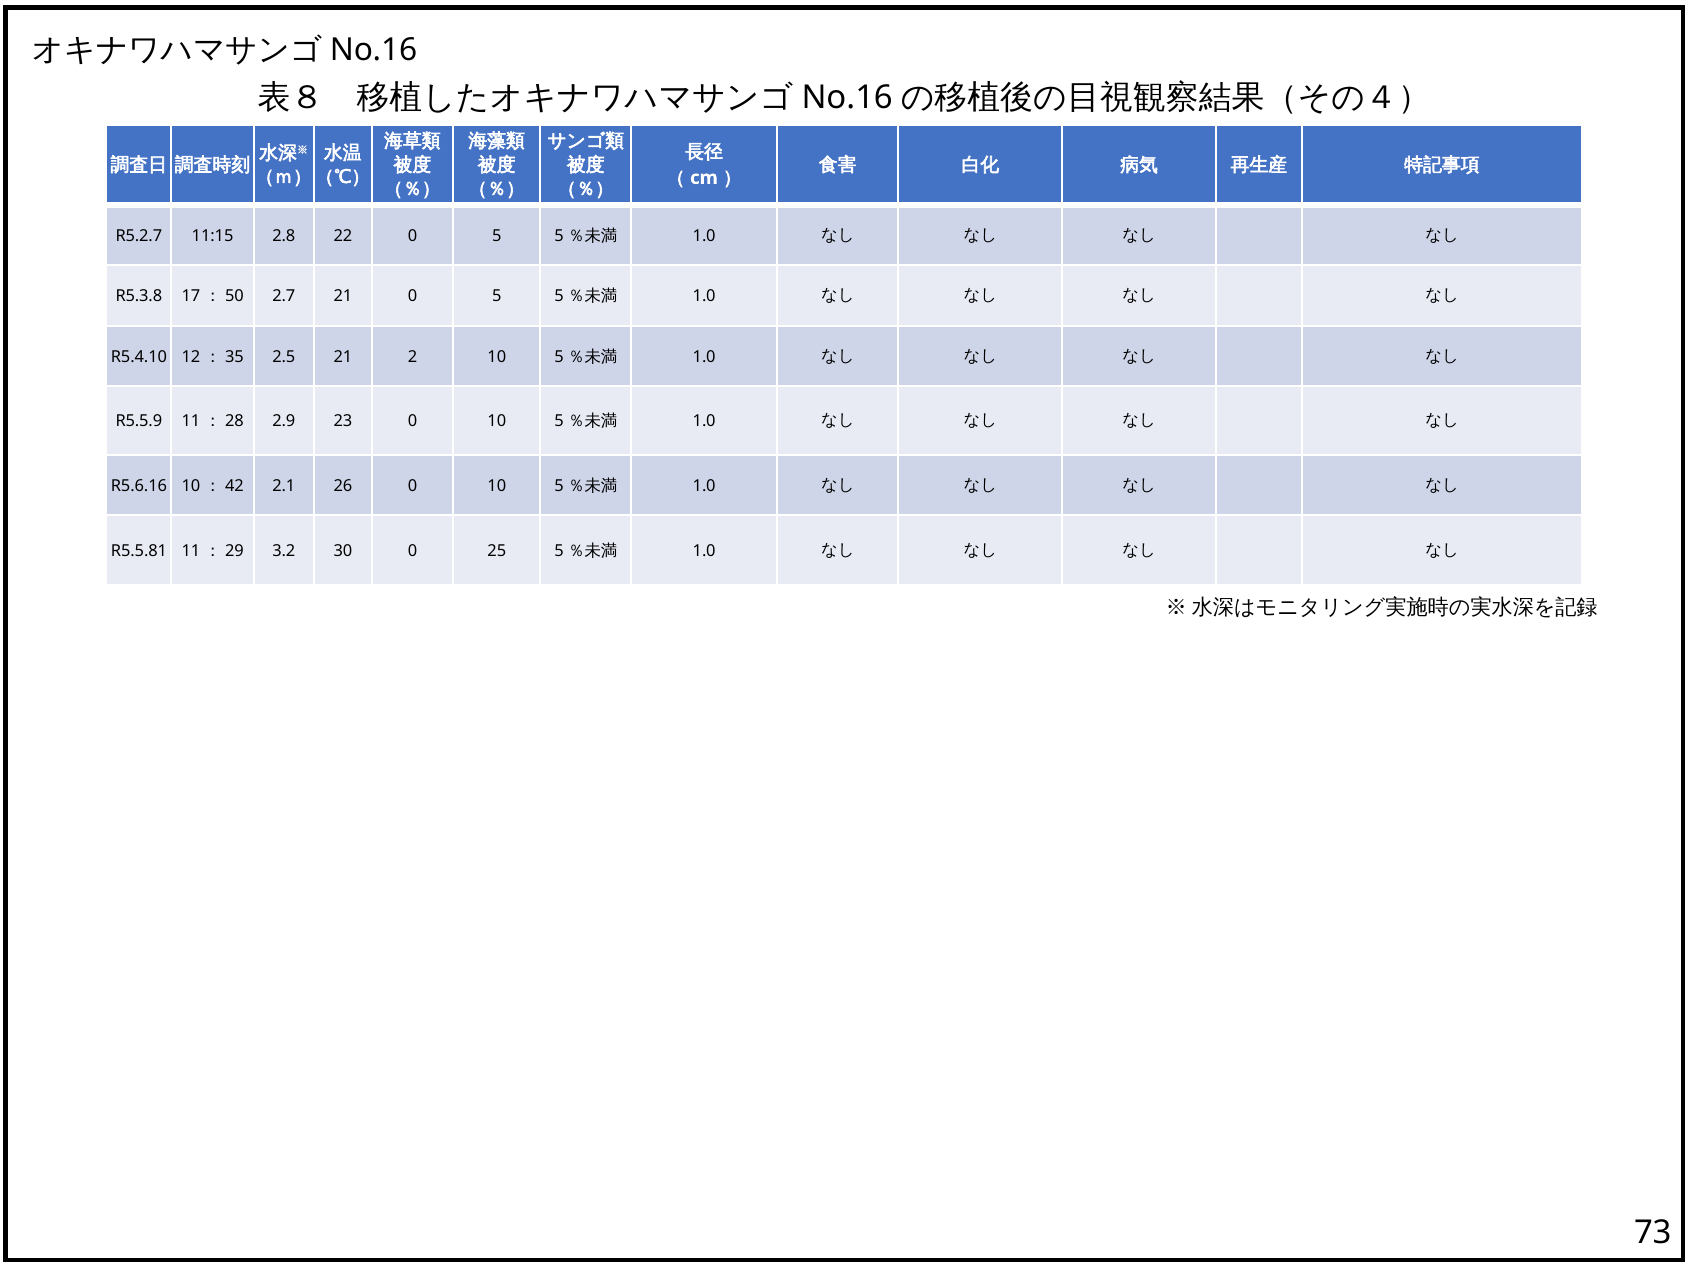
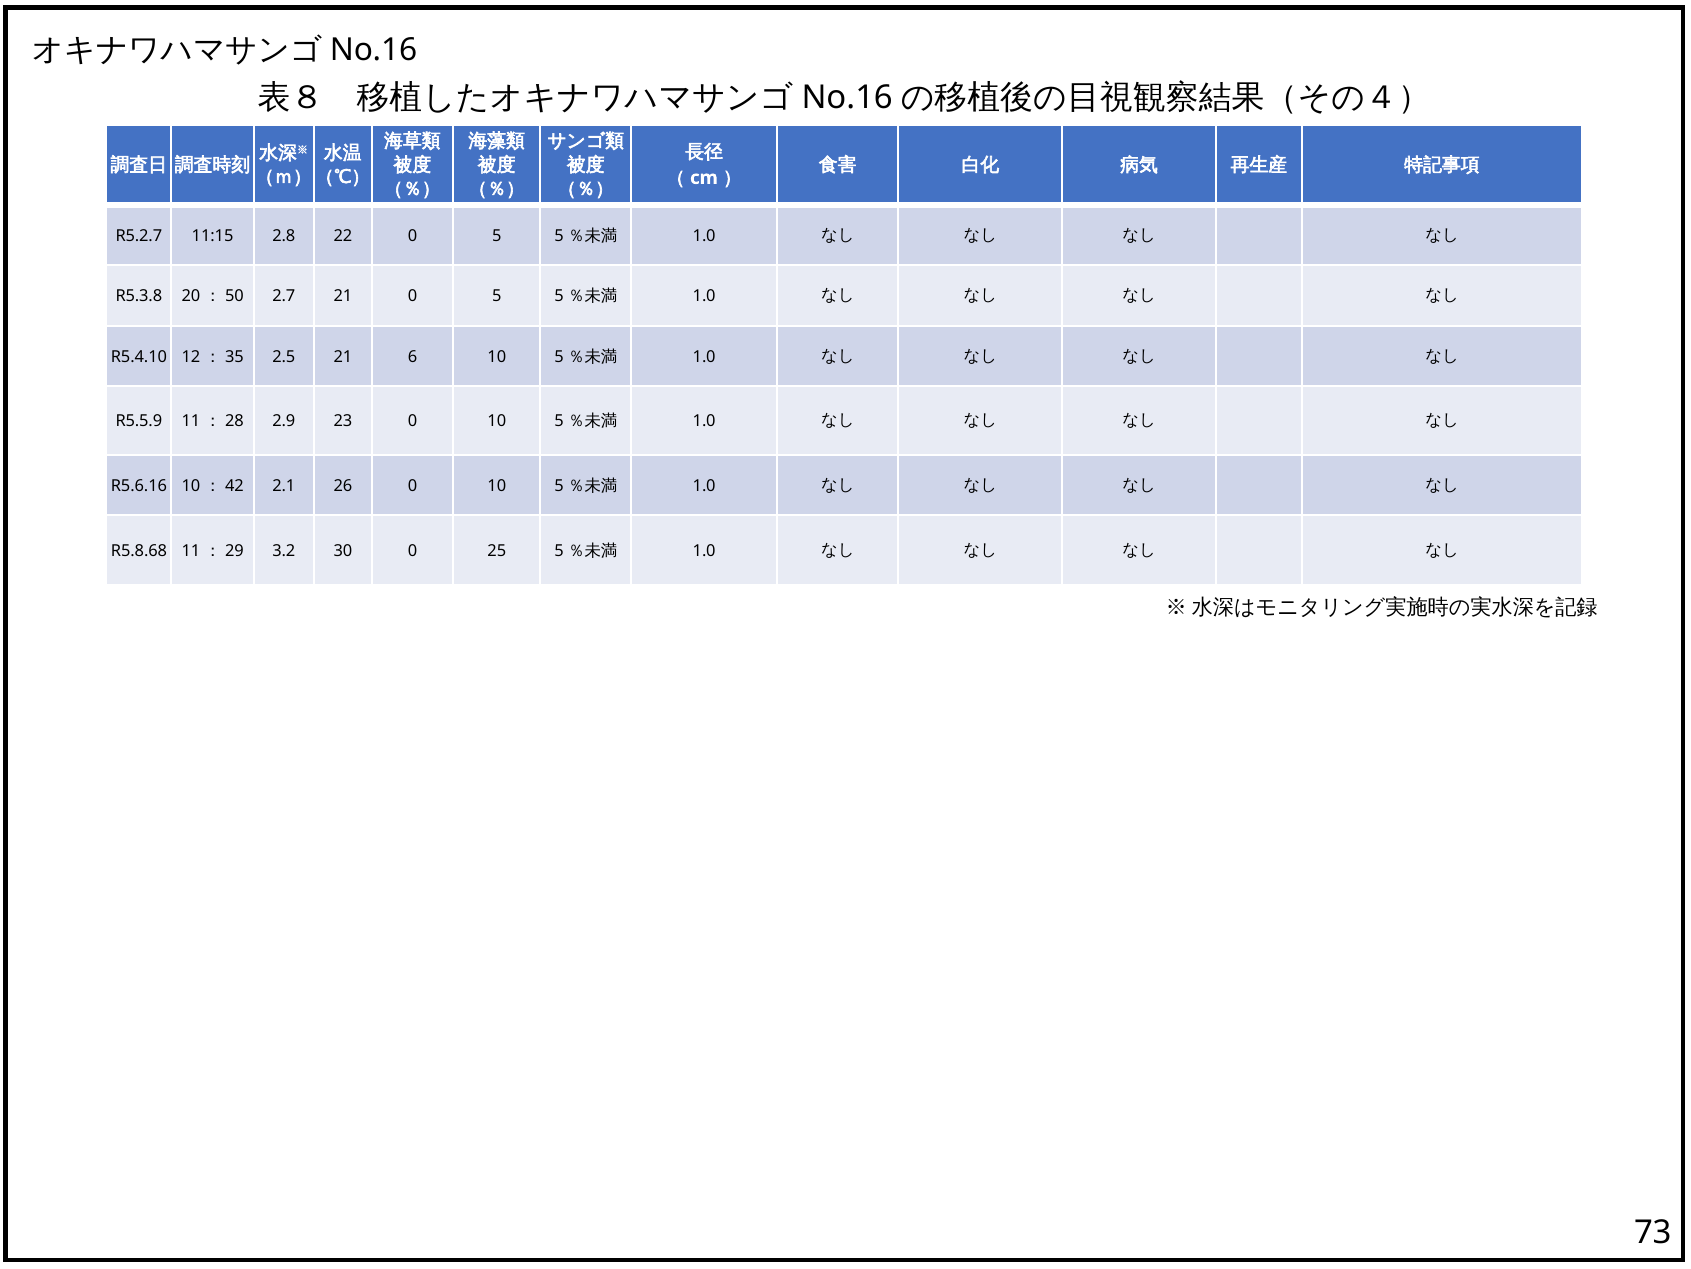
17: 17 -> 20 (191, 296)
2: 2 -> 6 (413, 357)
R5.5.81: R5.5.81 -> R5.8.68 (139, 551)
